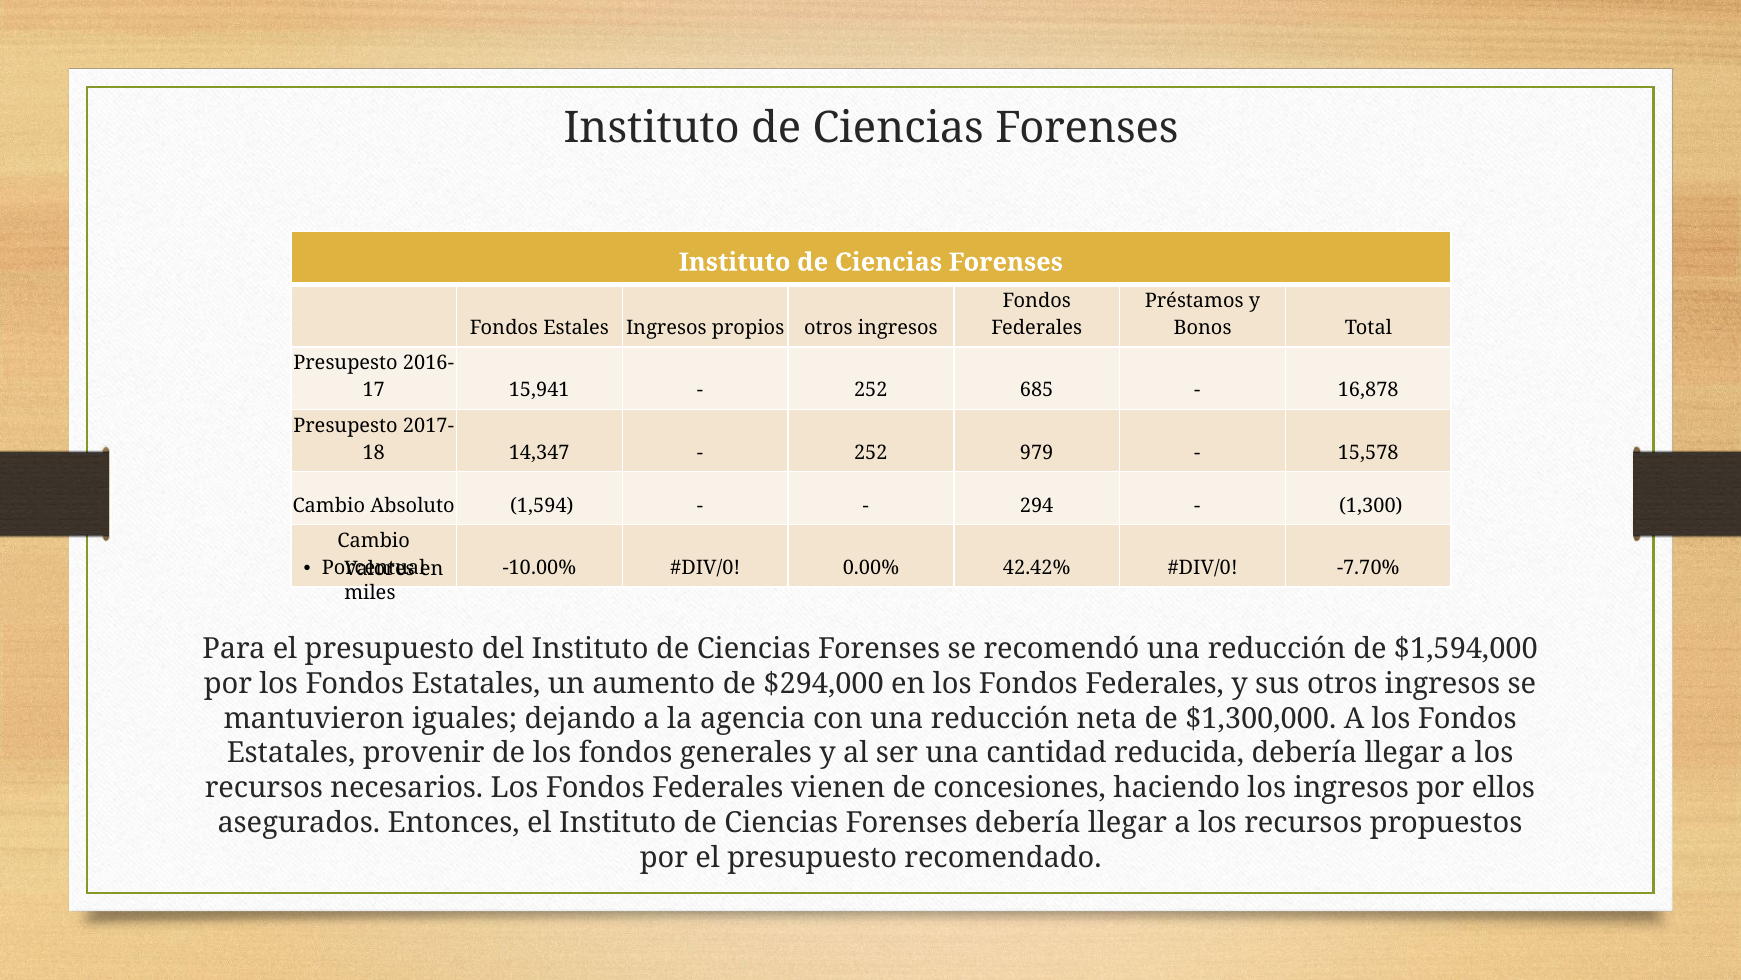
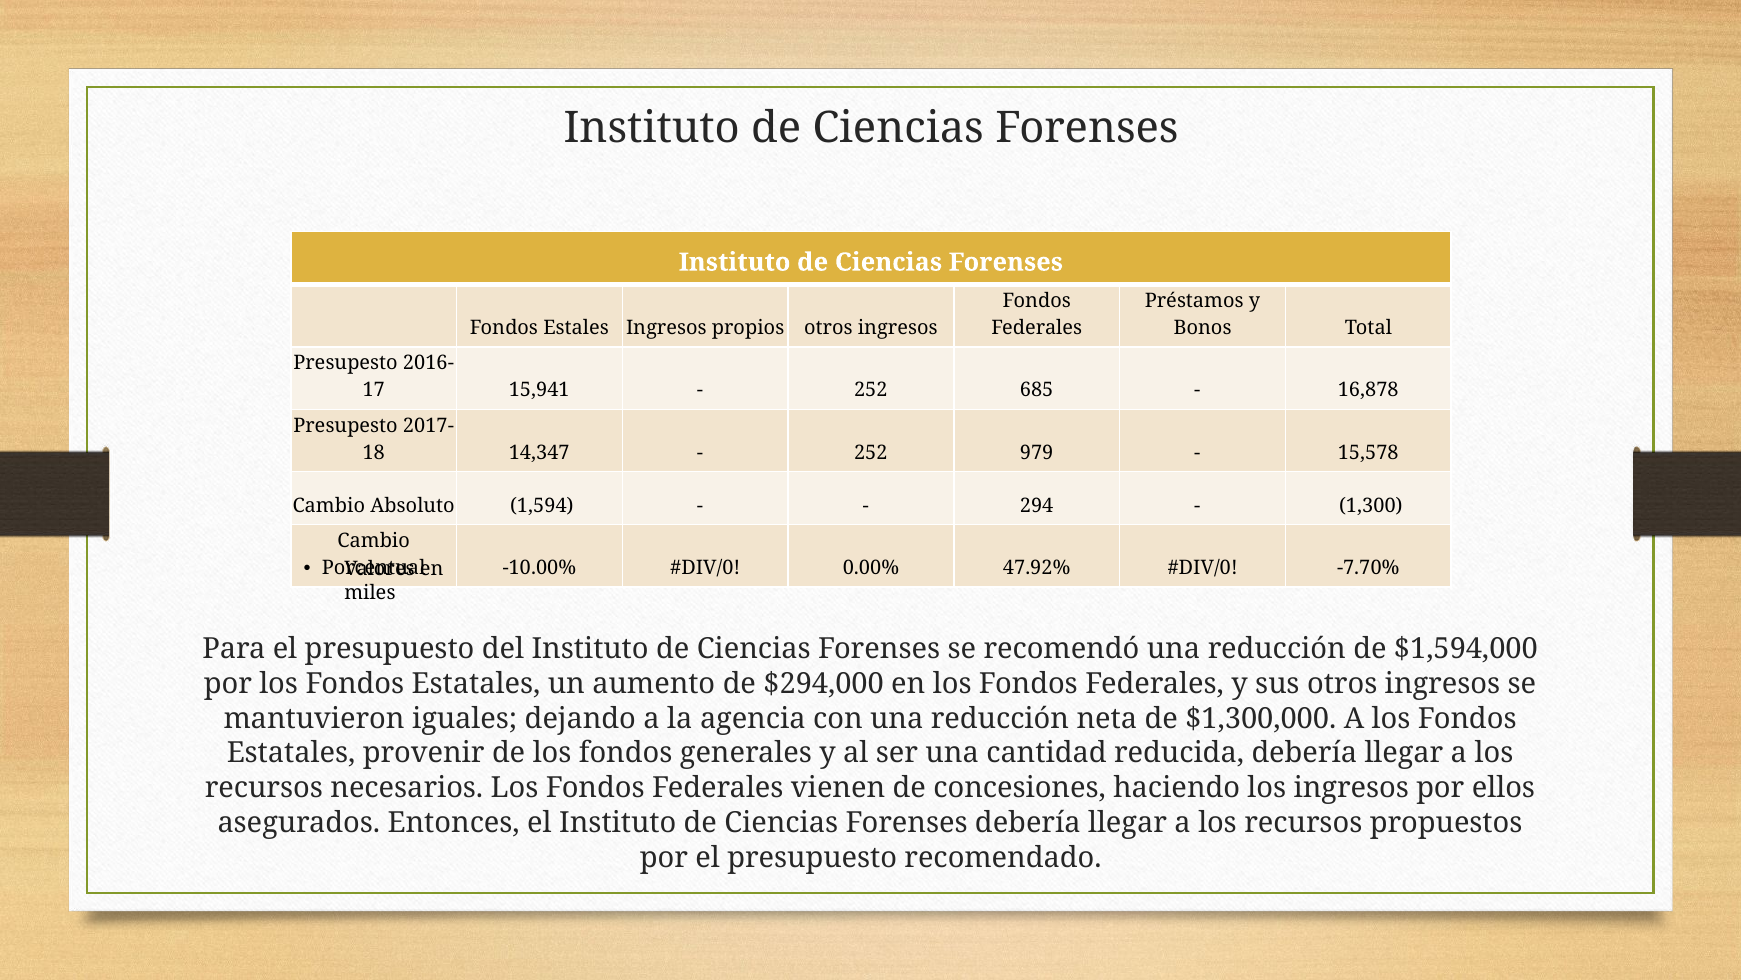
42.42%: 42.42% -> 47.92% (1037, 568)
